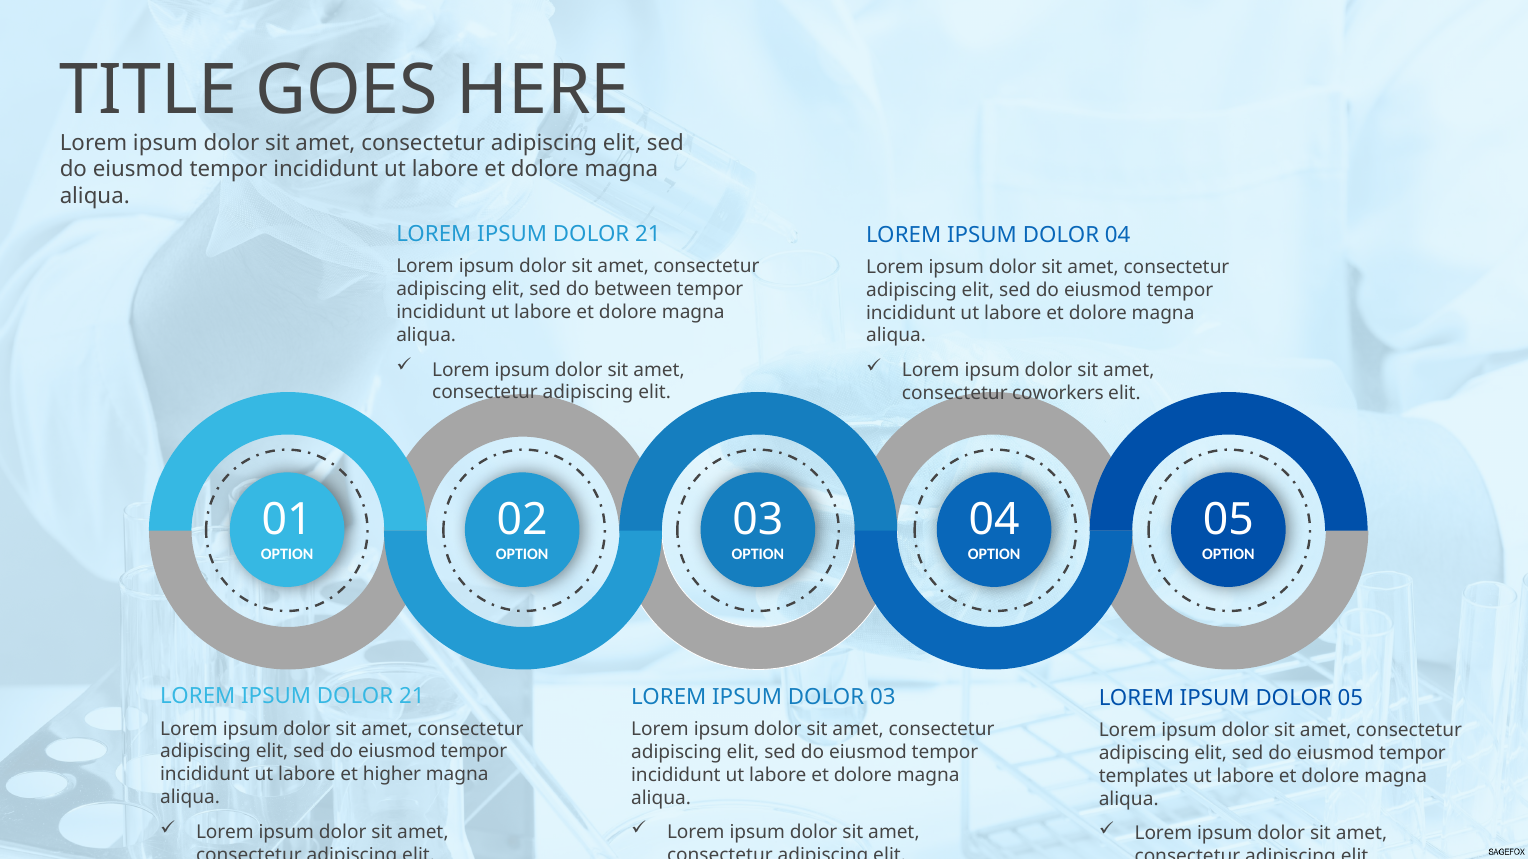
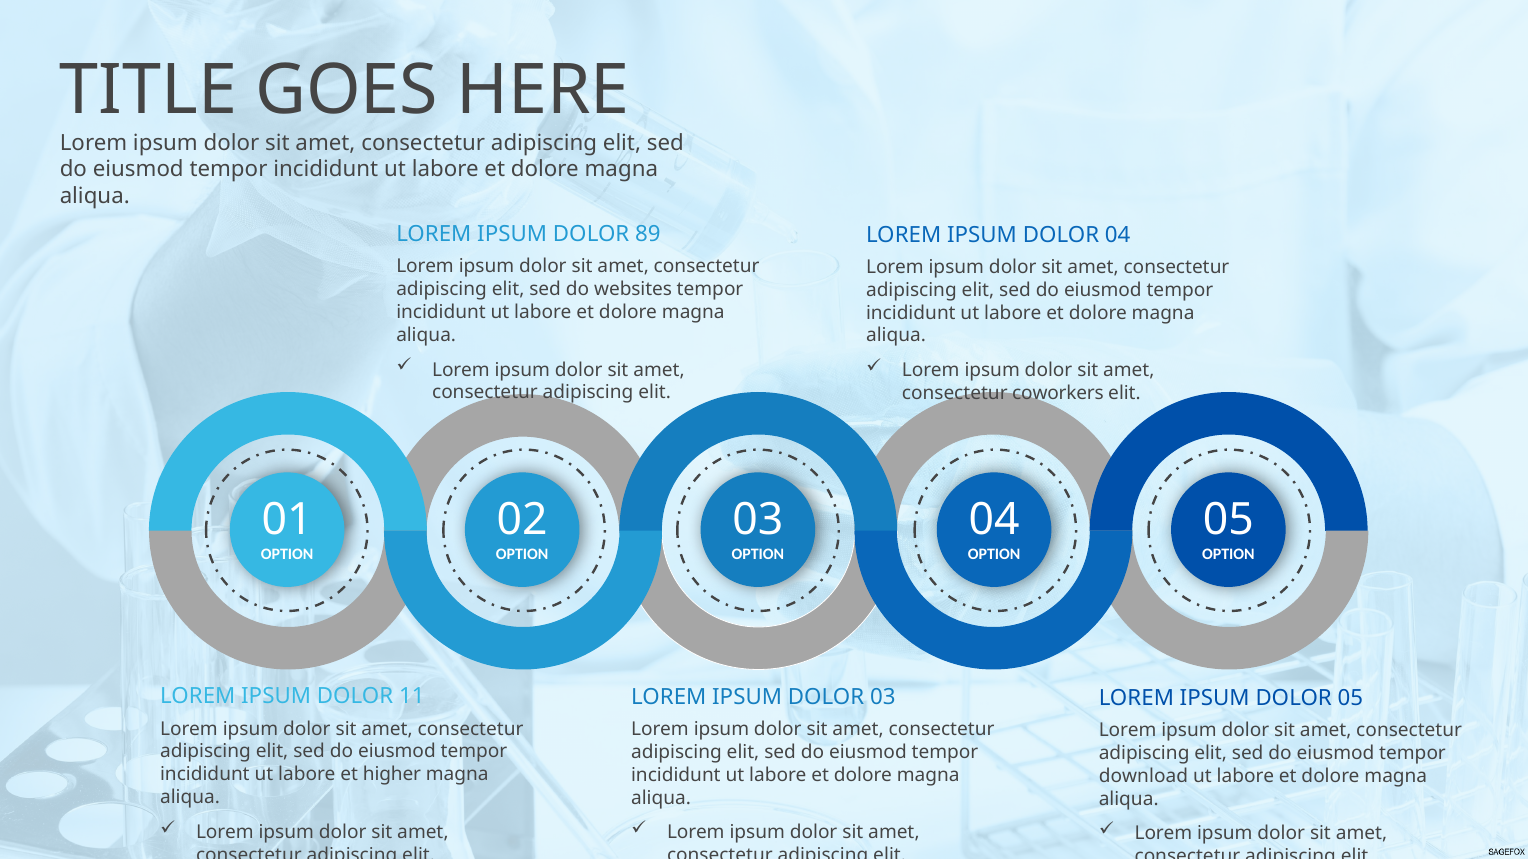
21: 21 -> 89 (648, 235)
between: between -> websites (633, 290)
21: 21 -> 11 (412, 697)
templates: templates -> download (1143, 776)
